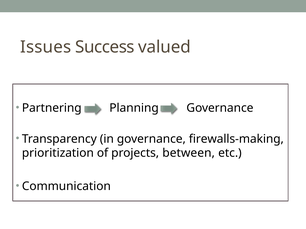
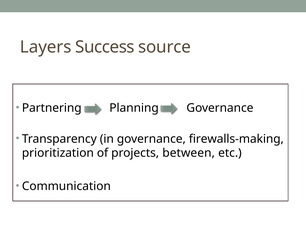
Issues: Issues -> Layers (46, 47)
valued: valued -> source (165, 47)
